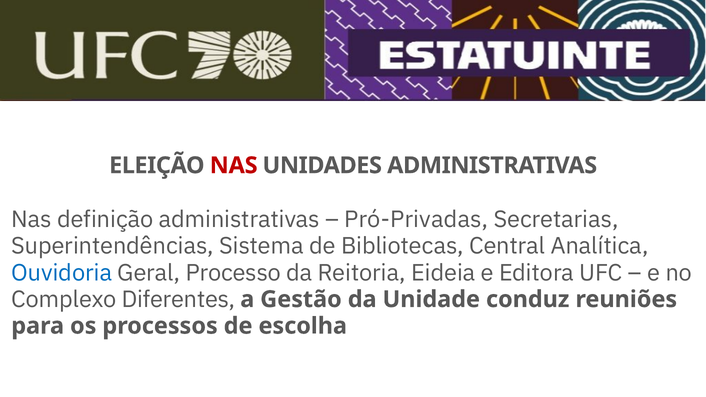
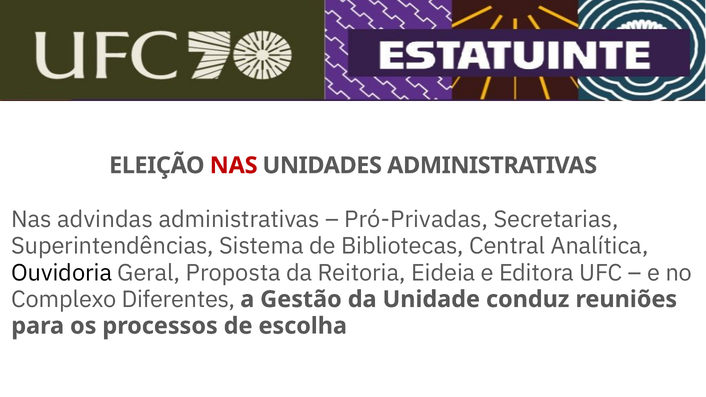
definição: definição -> advindas (105, 220)
Ouvidoria colour: blue -> black (62, 273)
Processo: Processo -> Proposta (233, 273)
